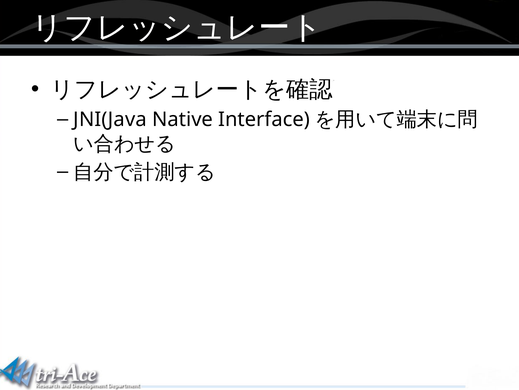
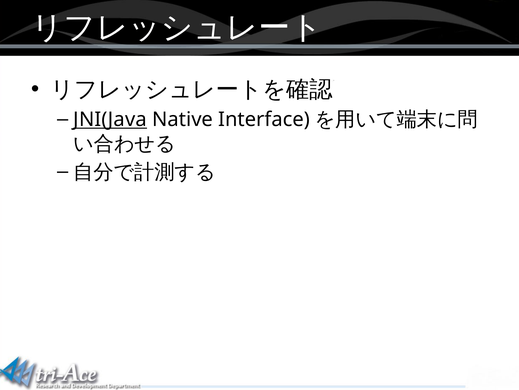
JNI(Java underline: none -> present (110, 119)
